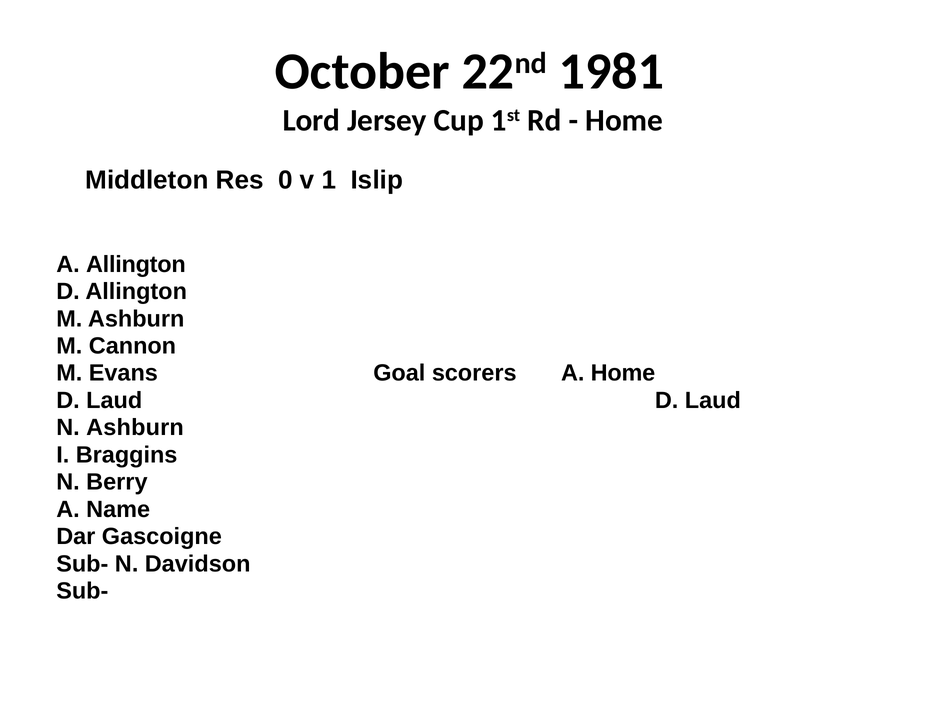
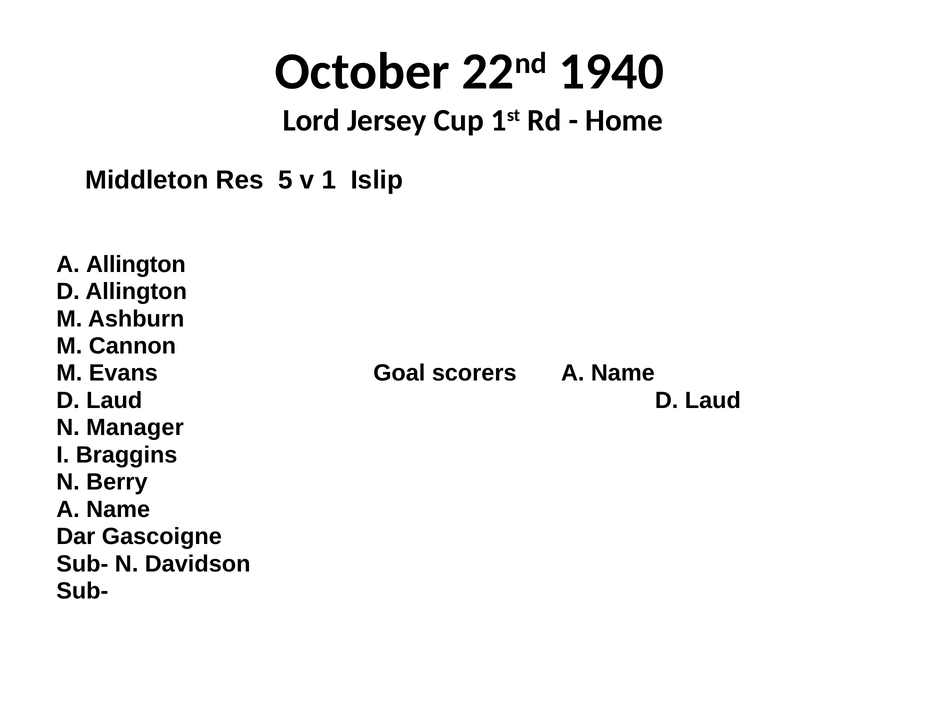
1981: 1981 -> 1940 (611, 72)
0: 0 -> 5 (285, 180)
scorers A Home: Home -> Name (623, 373)
N Ashburn: Ashburn -> Manager (135, 428)
